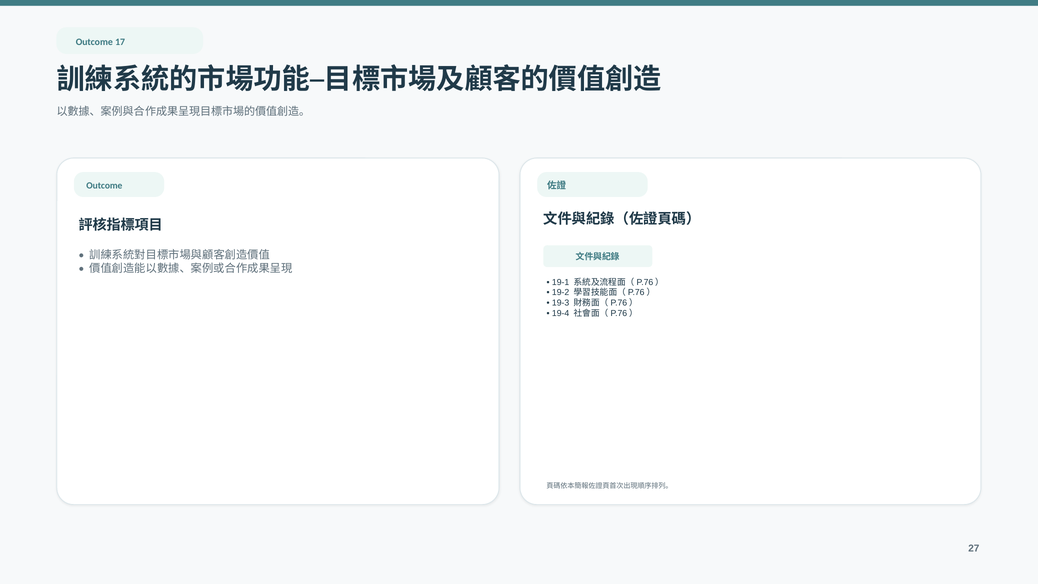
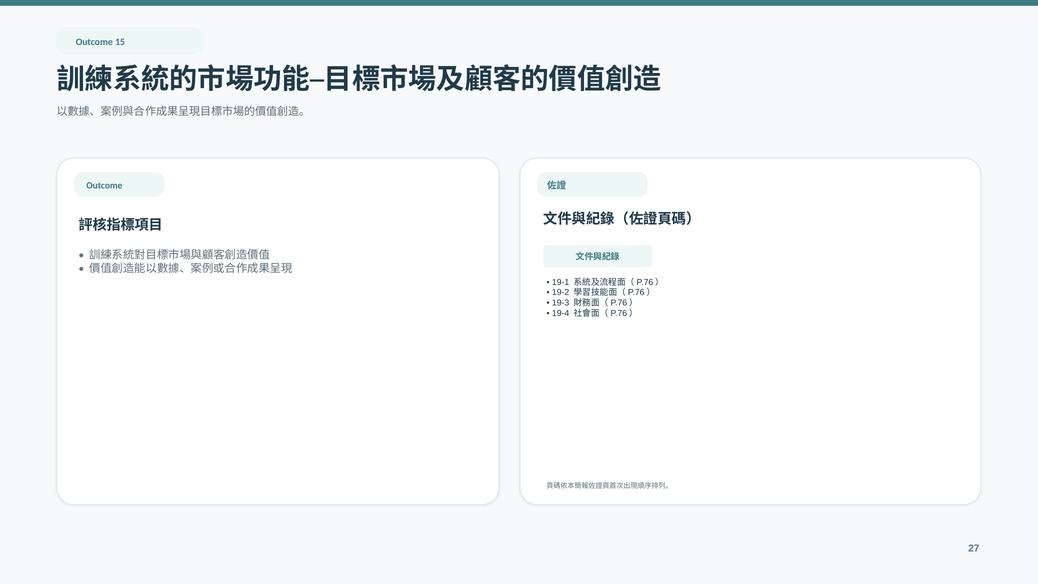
17: 17 -> 15 (120, 42)
